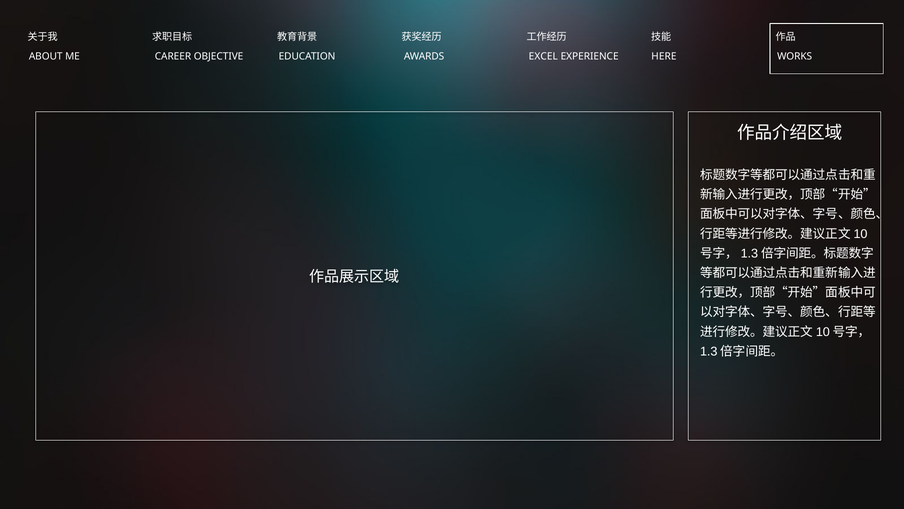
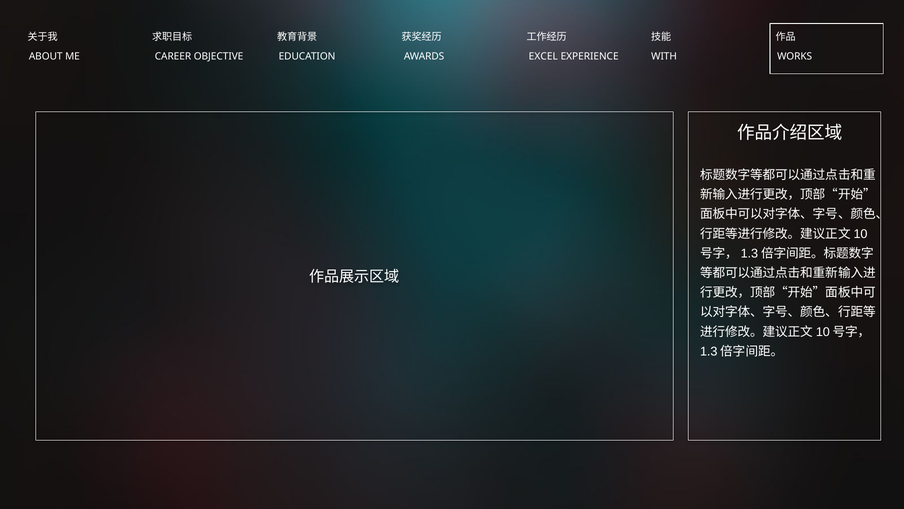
HERE: HERE -> WITH (664, 56)
